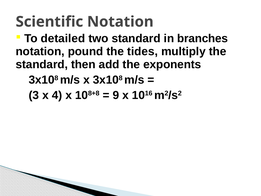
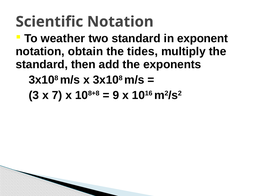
detailed: detailed -> weather (63, 38)
branches: branches -> exponent (203, 38)
pound: pound -> obtain (85, 51)
4: 4 -> 7 (57, 95)
